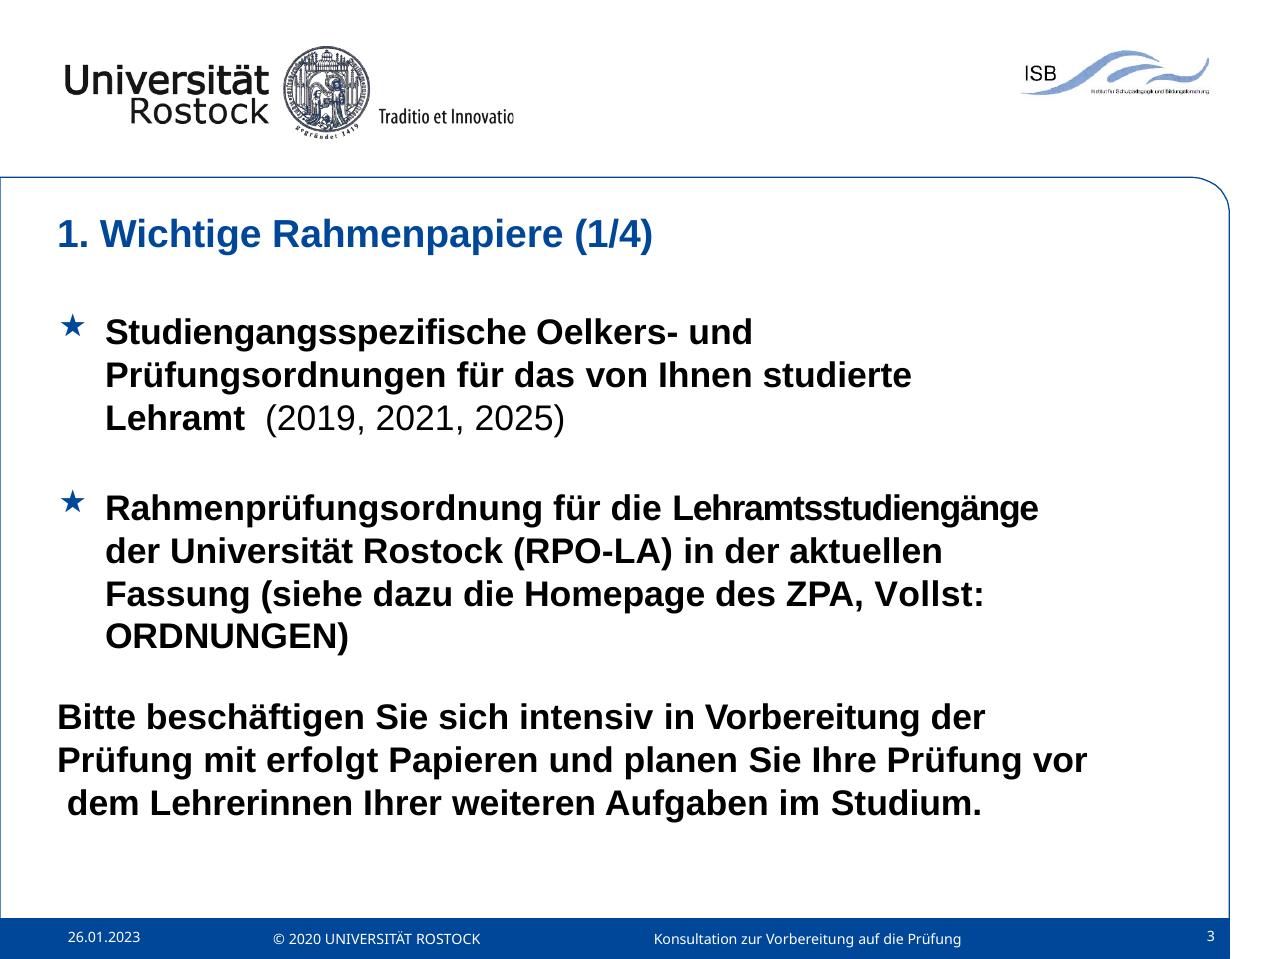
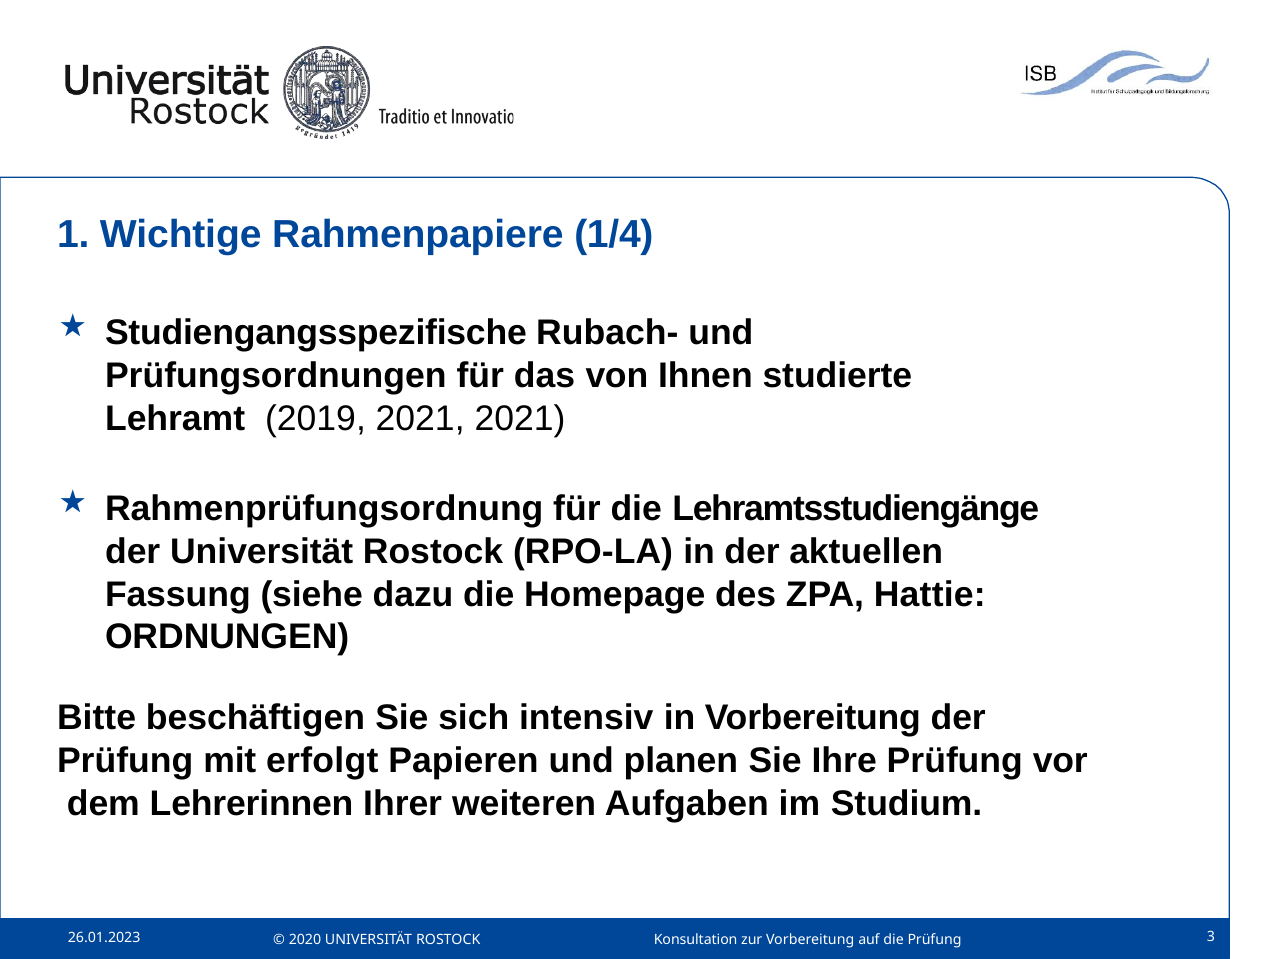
Oelkers-: Oelkers- -> Rubach- (607, 333)
2021 2025: 2025 -> 2021 (520, 418)
Vollst: Vollst -> Hattie (930, 595)
